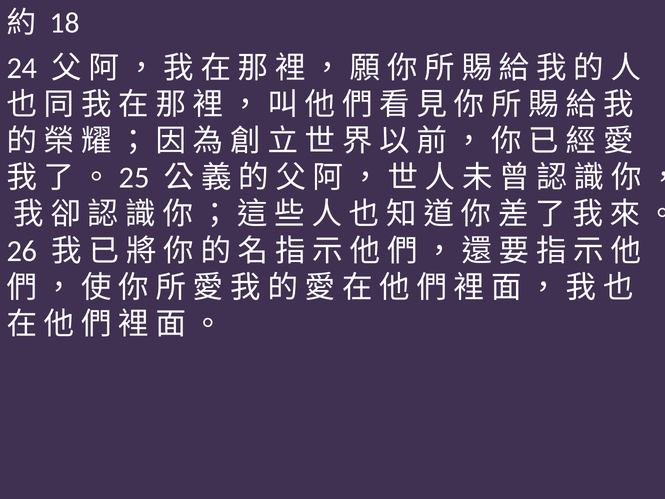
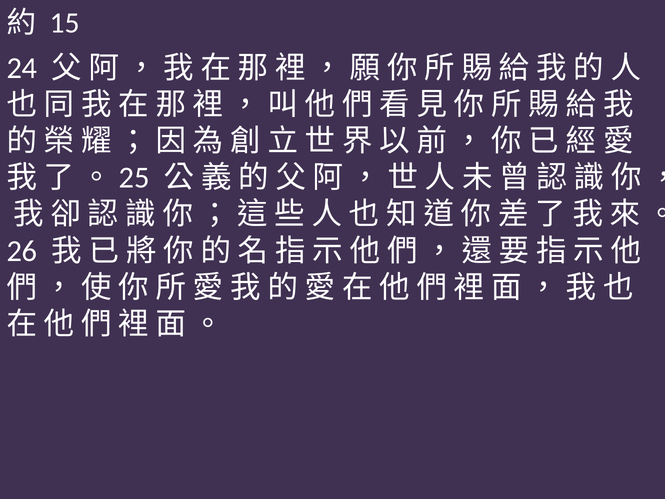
18: 18 -> 15 (65, 23)
